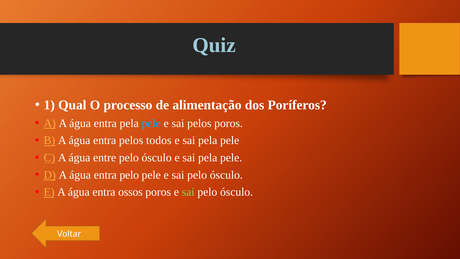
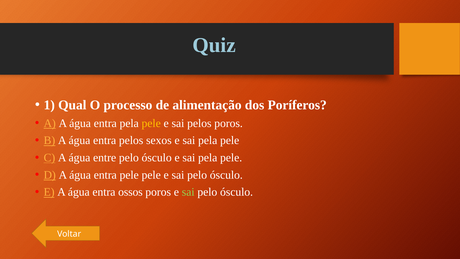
pele colour: light blue -> yellow (151, 123)
todos: todos -> sexos (159, 140)
entra pelo: pelo -> pele (129, 175)
